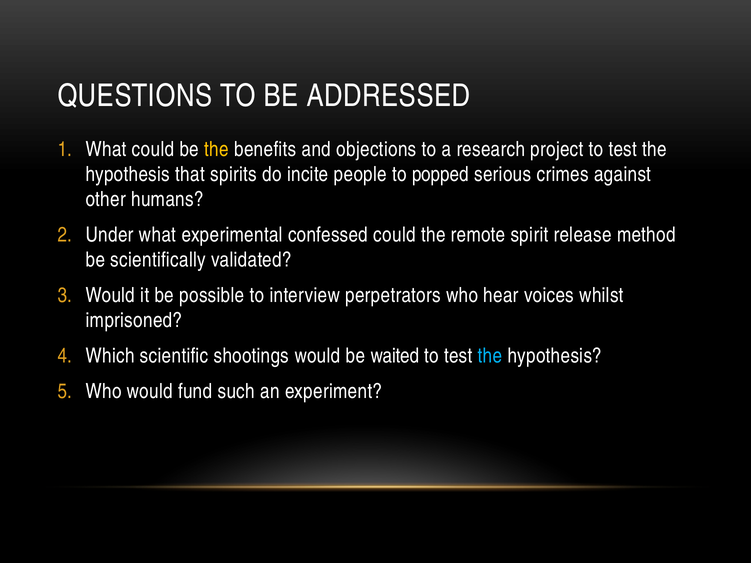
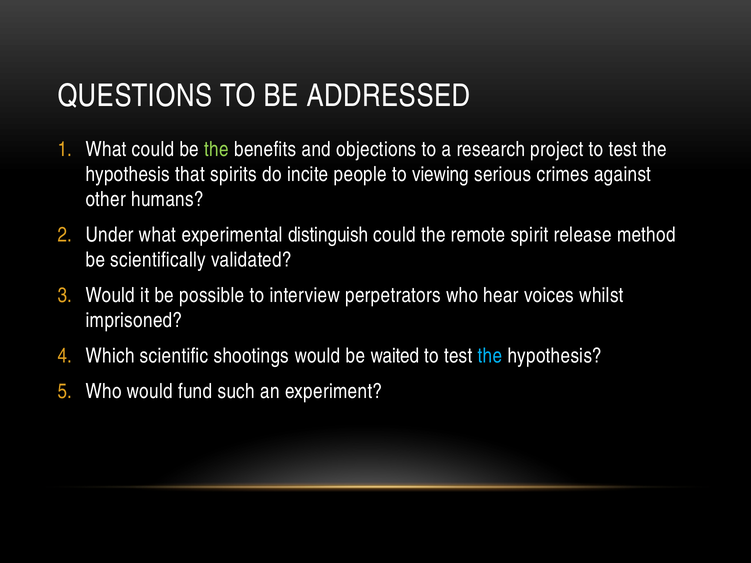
the colour: yellow -> light green (216, 149)
popped: popped -> viewing (440, 174)
confessed: confessed -> distinguish (328, 235)
